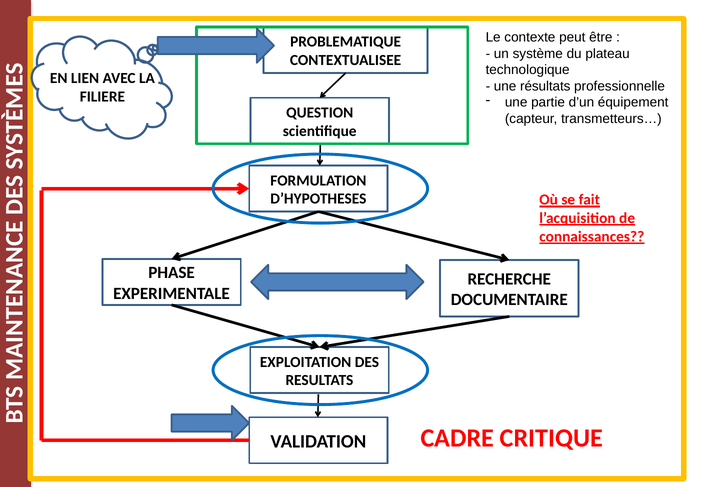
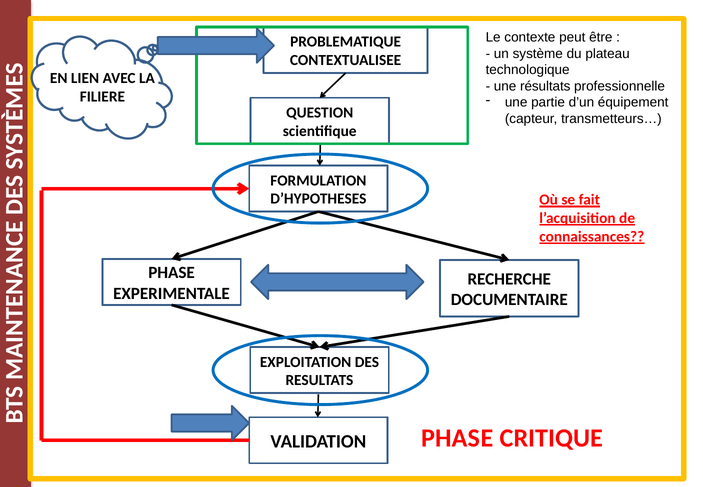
CADRE: CADRE -> PHASE (457, 438)
